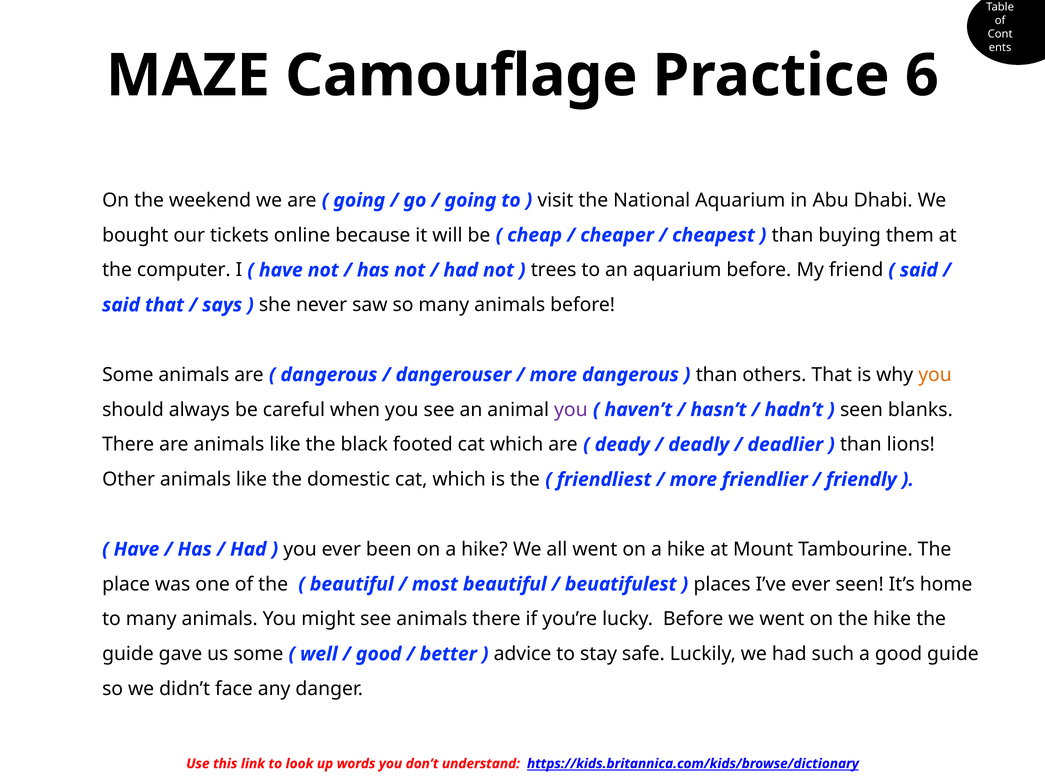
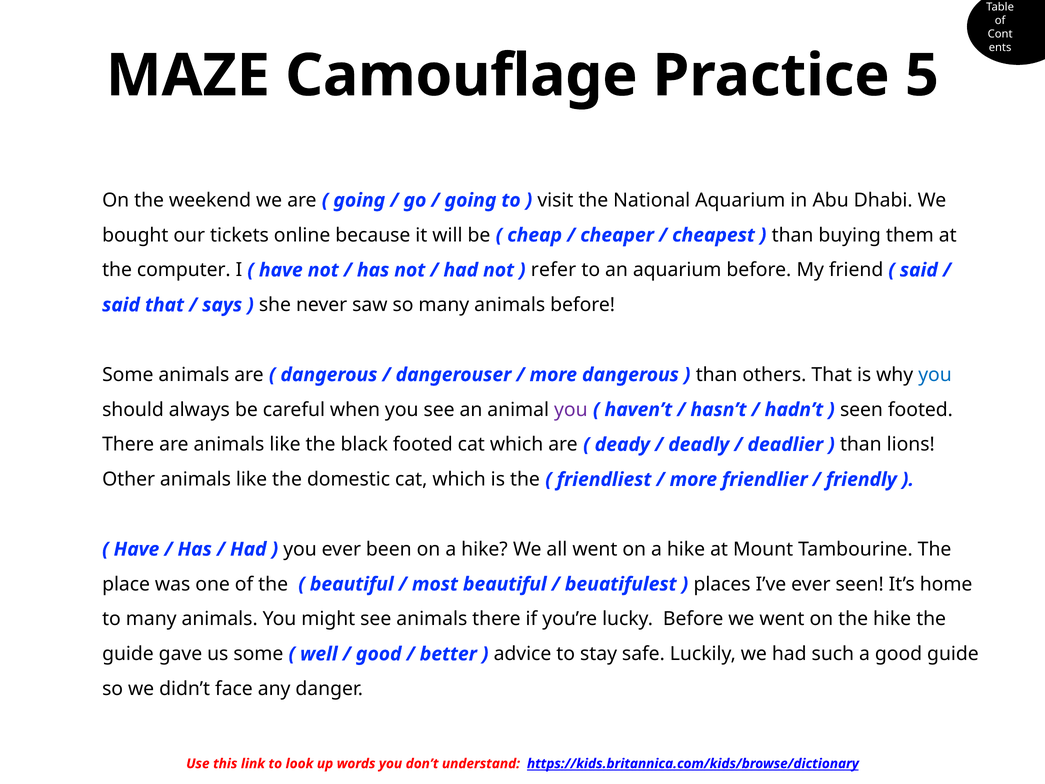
6: 6 -> 5 (922, 76)
trees: trees -> refer (553, 270)
you colour: orange -> blue (935, 375)
seen blanks: blanks -> footed (920, 410)
